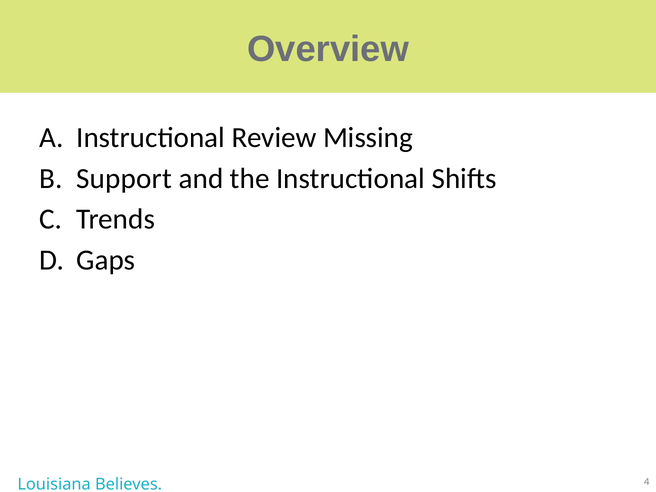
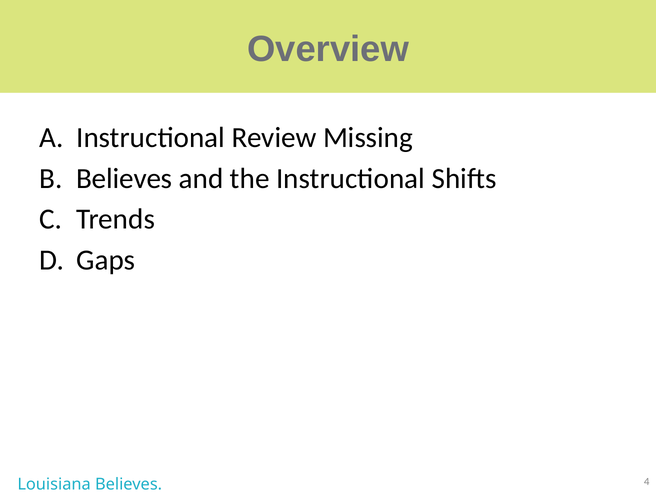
Support: Support -> Believes (124, 178)
